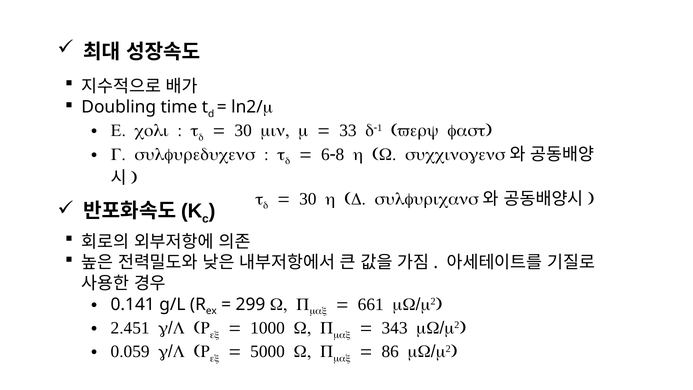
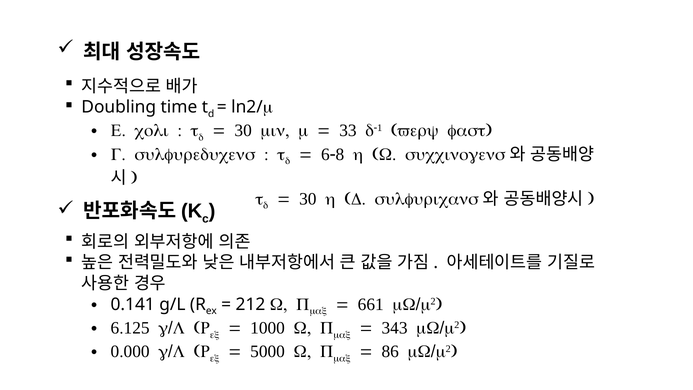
299: 299 -> 212 (250, 304)
2.451: 2.451 -> 6.125 (130, 328)
0.059: 0.059 -> 0.000 (130, 351)
